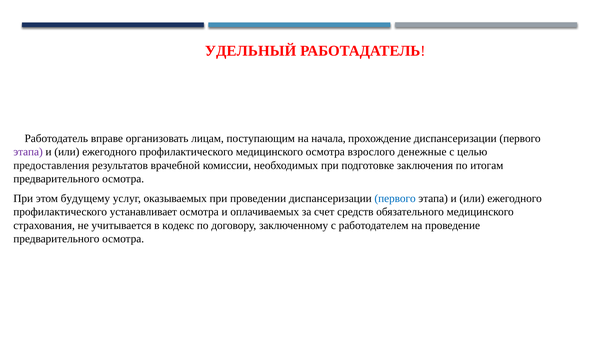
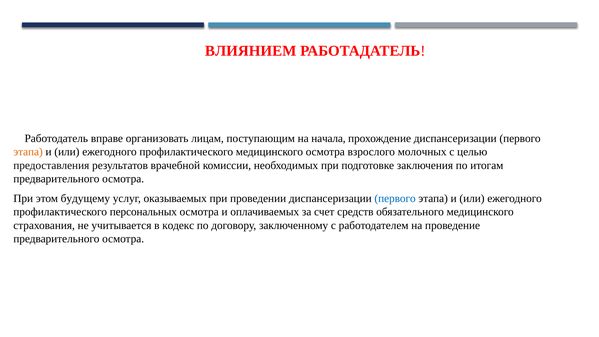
УДЕЛЬНЫЙ: УДЕЛЬНЫЙ -> ВЛИЯНИЕМ (251, 51)
этапа colour: purple -> orange (28, 152)
денежные: денежные -> молочных (422, 152)
устанавливает: устанавливает -> персональных (143, 212)
